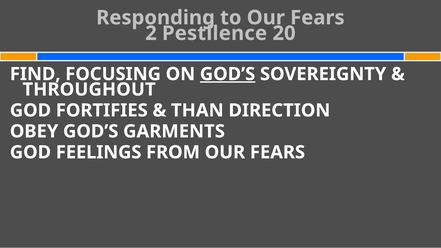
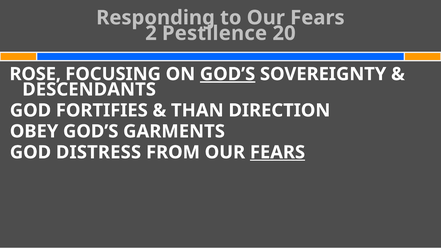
FIND: FIND -> ROSE (35, 74)
THROUGHOUT: THROUGHOUT -> DESCENDANTS (89, 90)
FEELINGS: FEELINGS -> DISTRESS (98, 152)
FEARS underline: none -> present (277, 152)
